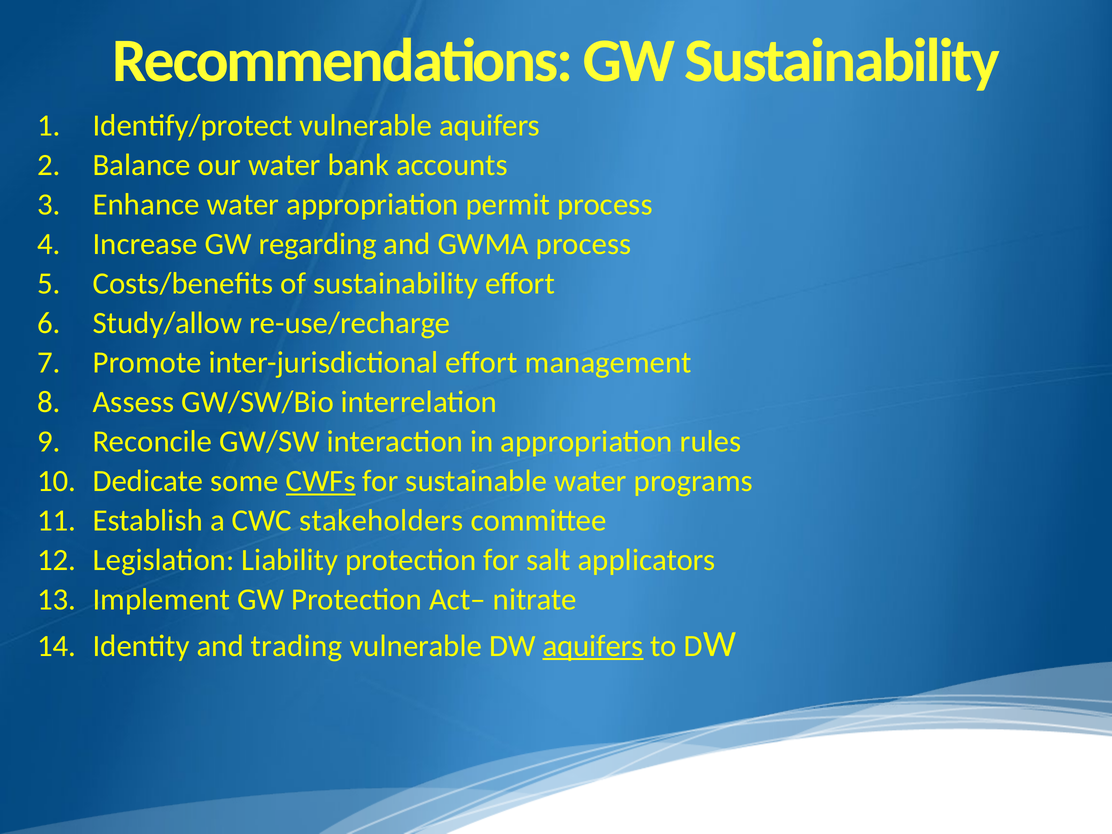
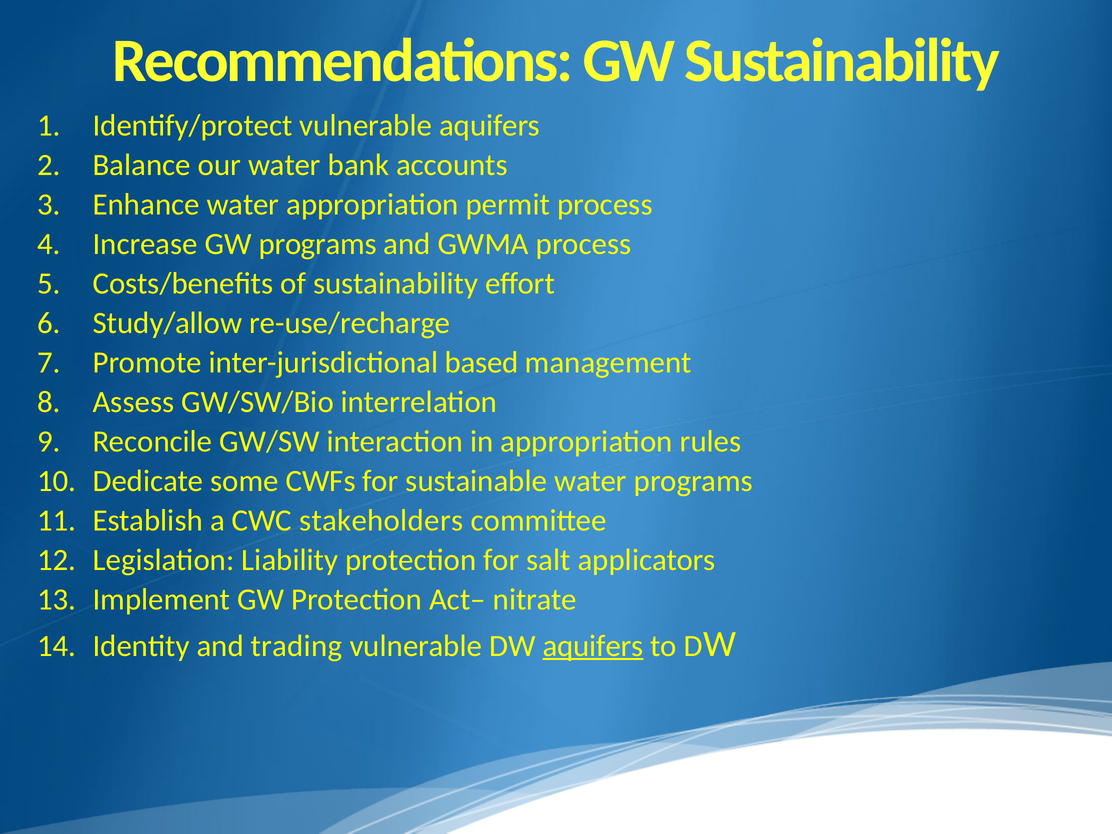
GW regarding: regarding -> programs (318, 244)
inter-jurisdictional effort: effort -> based (482, 363)
CWFs underline: present -> none (321, 481)
